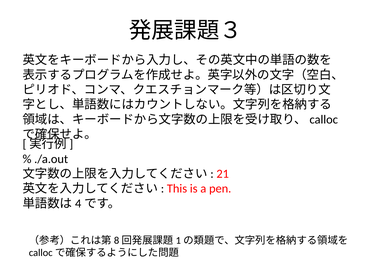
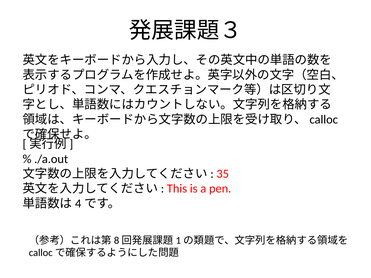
21: 21 -> 35 (223, 174)
